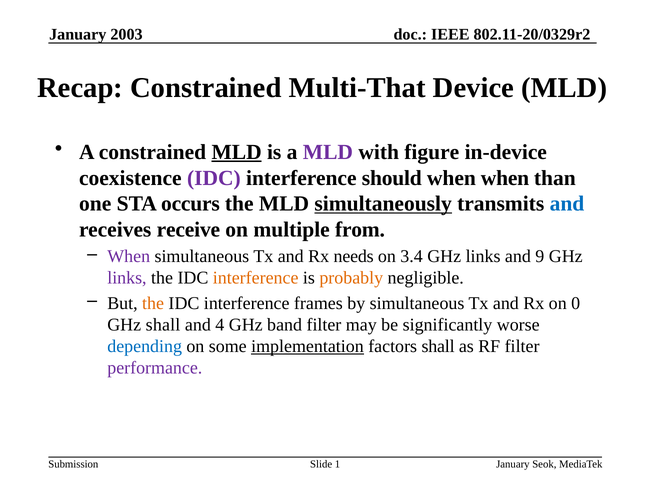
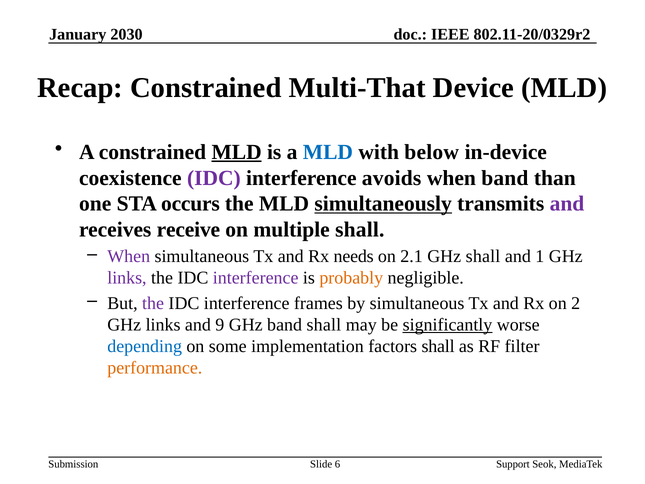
2003: 2003 -> 2030 (127, 34)
MLD colour: purple -> blue (328, 152)
figure: figure -> below (432, 152)
should: should -> avoids (392, 178)
when when: when -> band (505, 178)
and colour: blue -> purple (567, 204)
multiple from: from -> shall (360, 229)
3.4: 3.4 -> 2.1 (412, 256)
links: links -> shall (483, 256)
9: 9 -> 1 (540, 256)
interference colour: orange -> purple (256, 278)
the colour: orange -> purple (153, 303)
0: 0 -> 2 (576, 303)
shall: shall -> links (163, 325)
4: 4 -> 9 (220, 325)
band filter: filter -> shall (324, 325)
significantly underline: none -> present (447, 325)
implementation underline: present -> none (307, 346)
performance colour: purple -> orange (155, 368)
January: January -> Support (513, 464)
1: 1 -> 6 (338, 464)
